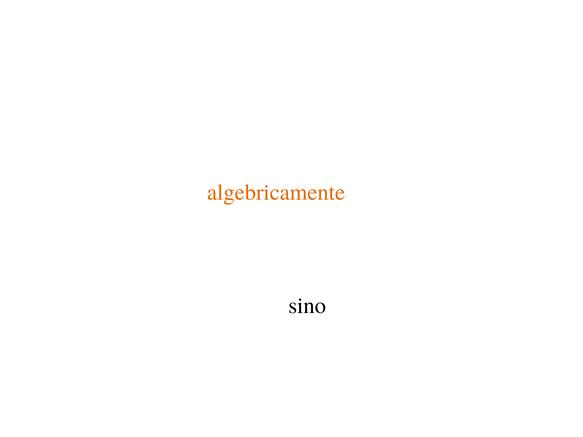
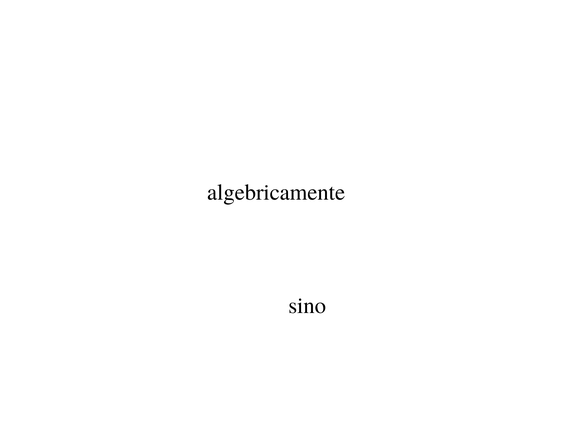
algebricamente colour: orange -> black (276, 192)
